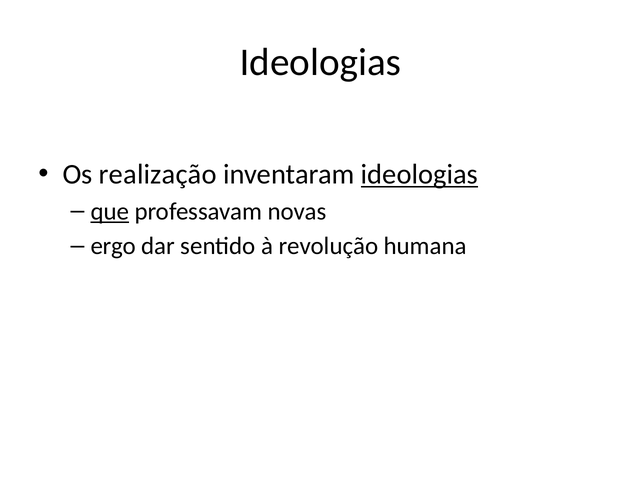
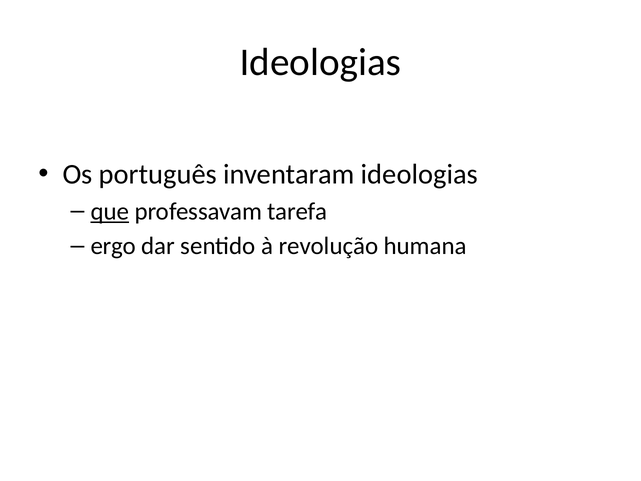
realização: realização -> português (158, 174)
ideologias underline: present -> none (419, 174)
novas: novas -> tarefa (297, 211)
